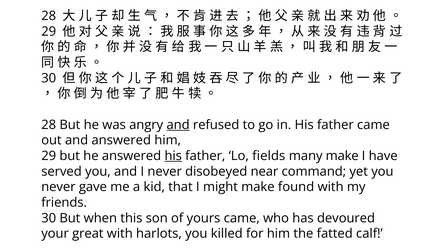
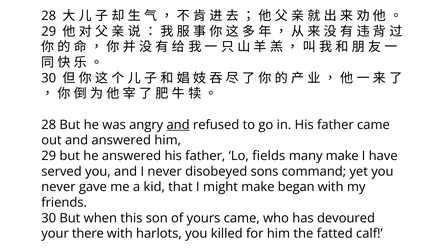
his underline: present -> none (173, 156)
near: near -> sons (264, 172)
found: found -> began (296, 187)
great: great -> there (88, 234)
